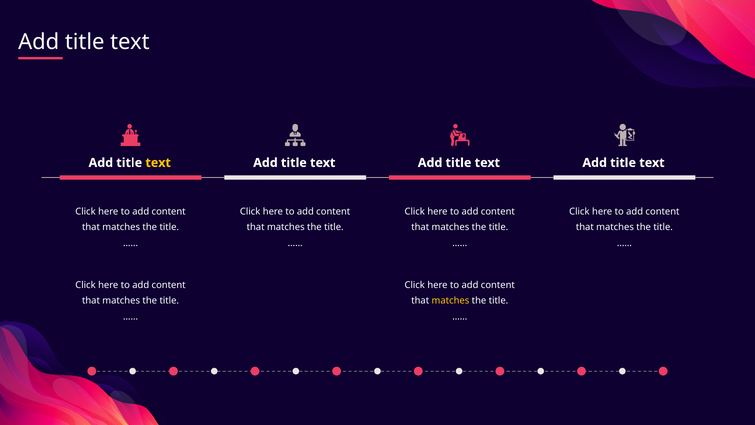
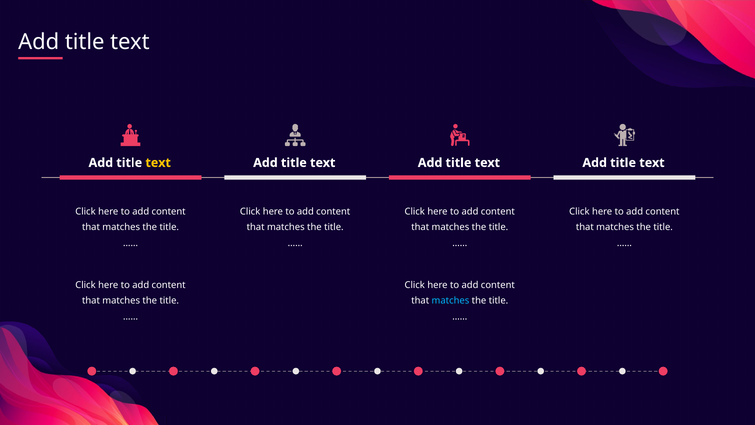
matches colour: yellow -> light blue (450, 301)
